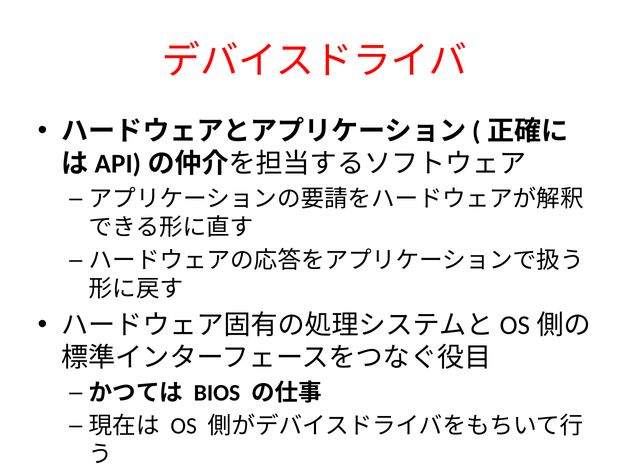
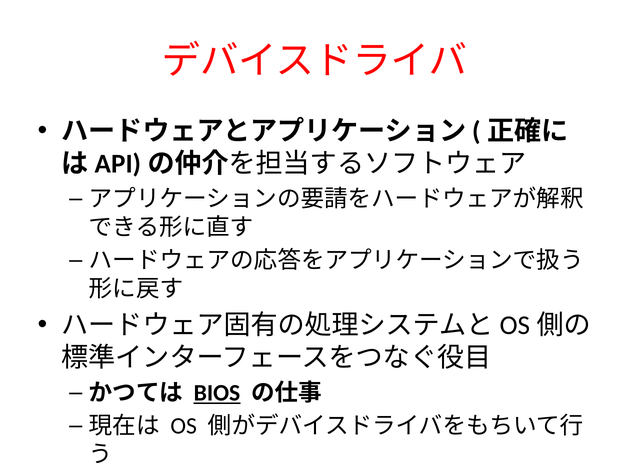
BIOS underline: none -> present (217, 393)
